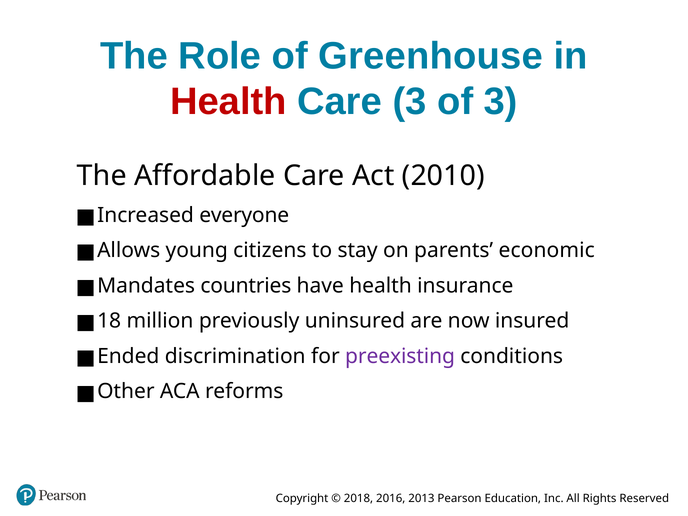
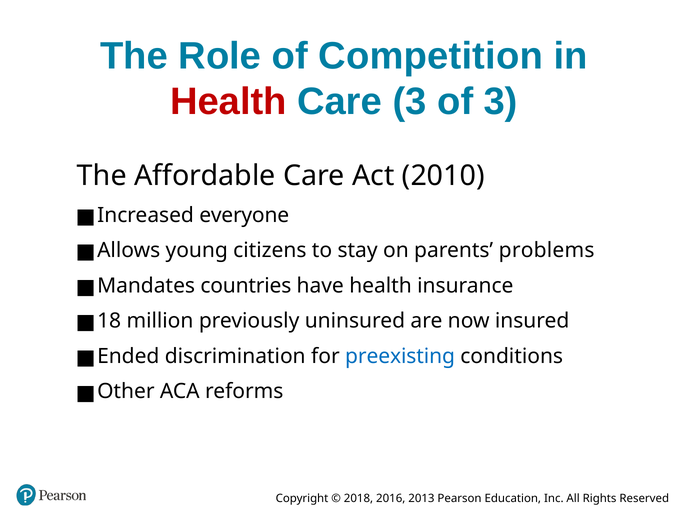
Greenhouse: Greenhouse -> Competition (431, 56)
economic: economic -> problems (547, 250)
preexisting colour: purple -> blue (400, 356)
